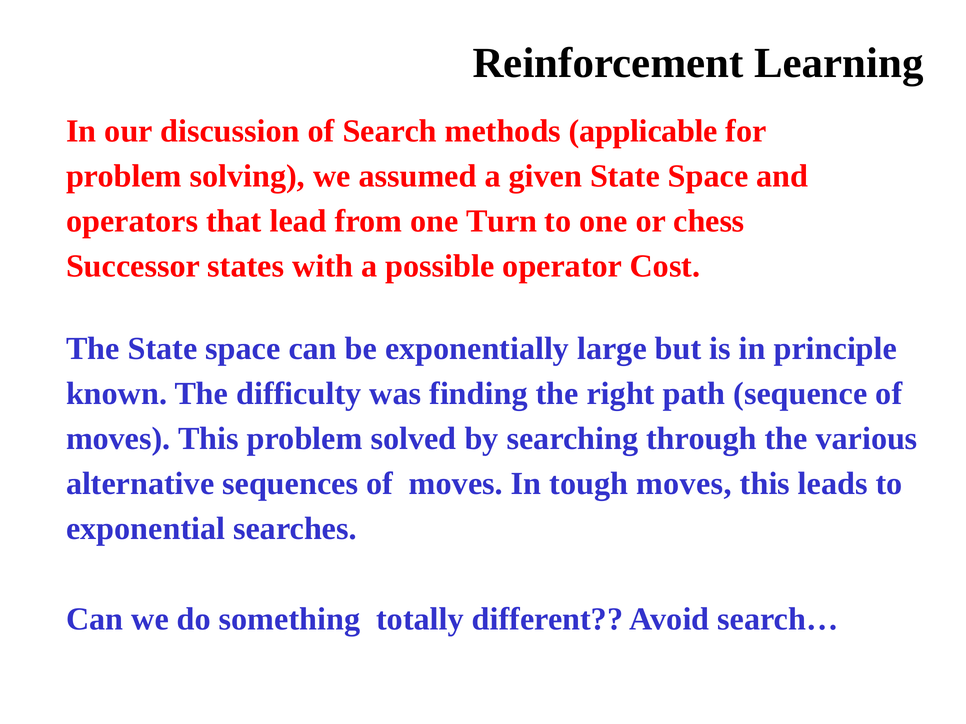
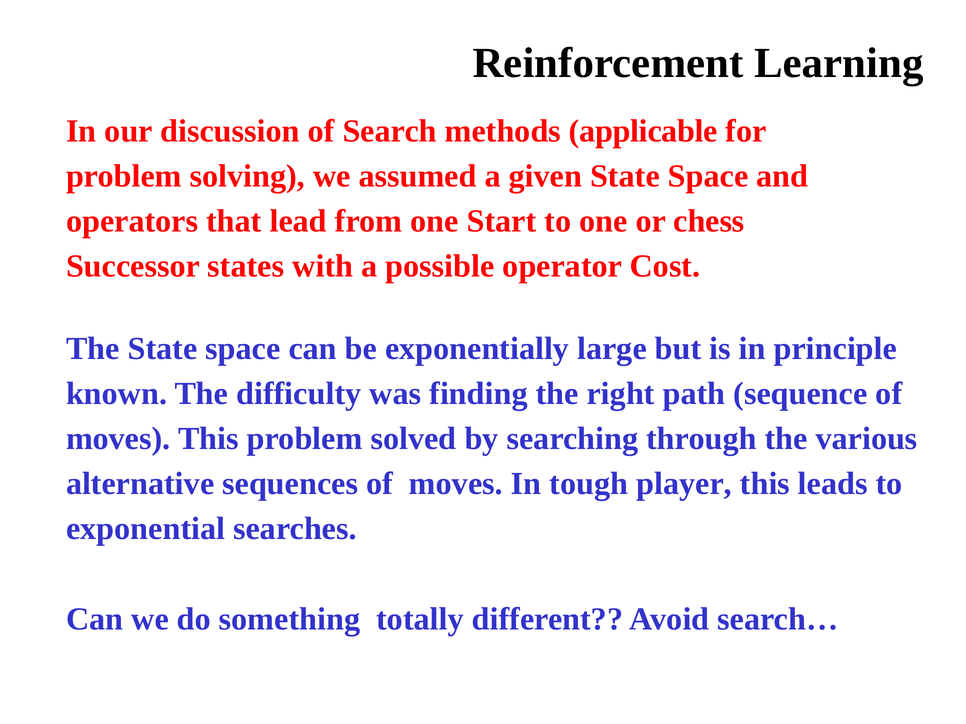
Turn: Turn -> Start (501, 221)
tough moves: moves -> player (684, 484)
